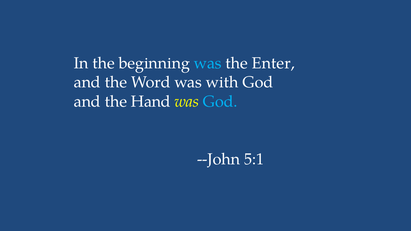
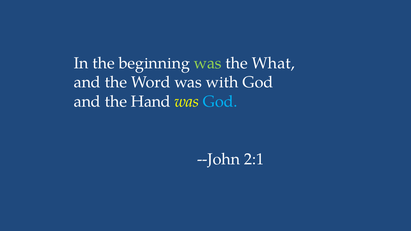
was colour: light blue -> light green (208, 63)
Enter: Enter -> What (273, 63)
5:1: 5:1 -> 2:1 (254, 159)
